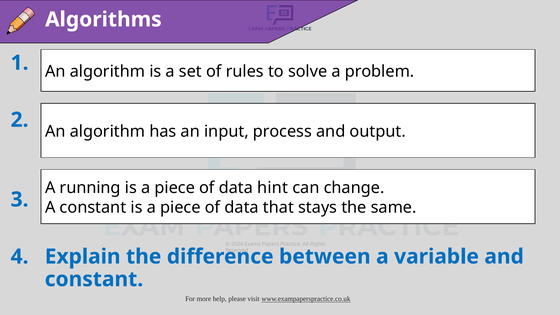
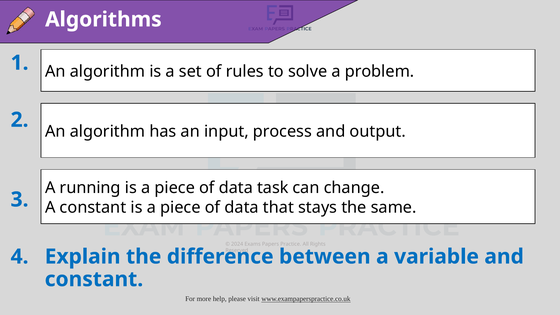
data hint: hint -> task (273, 188)
